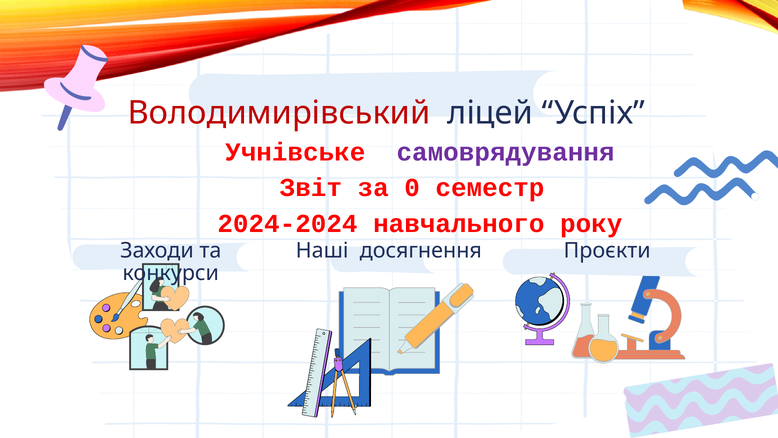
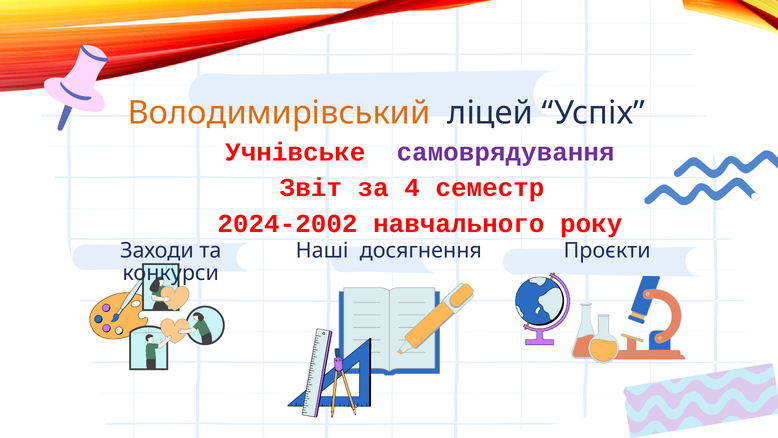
Володимирівський colour: red -> orange (279, 113)
0: 0 -> 4 (412, 188)
2024-2024: 2024-2024 -> 2024-2002 (287, 223)
